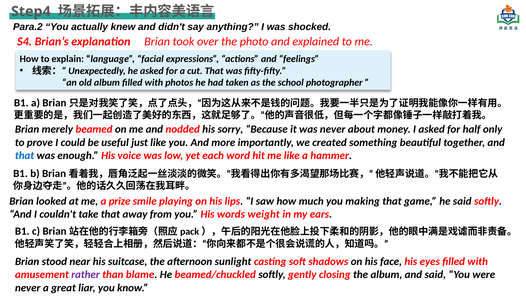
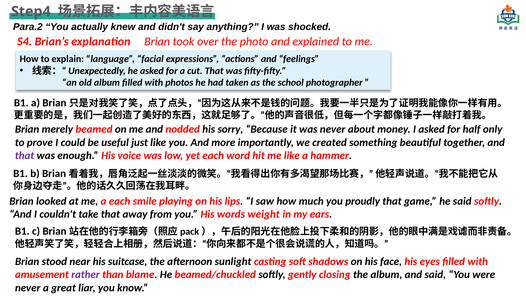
that colour: blue -> purple (25, 155)
a prize: prize -> each (120, 201)
making: making -> proudly (363, 201)
